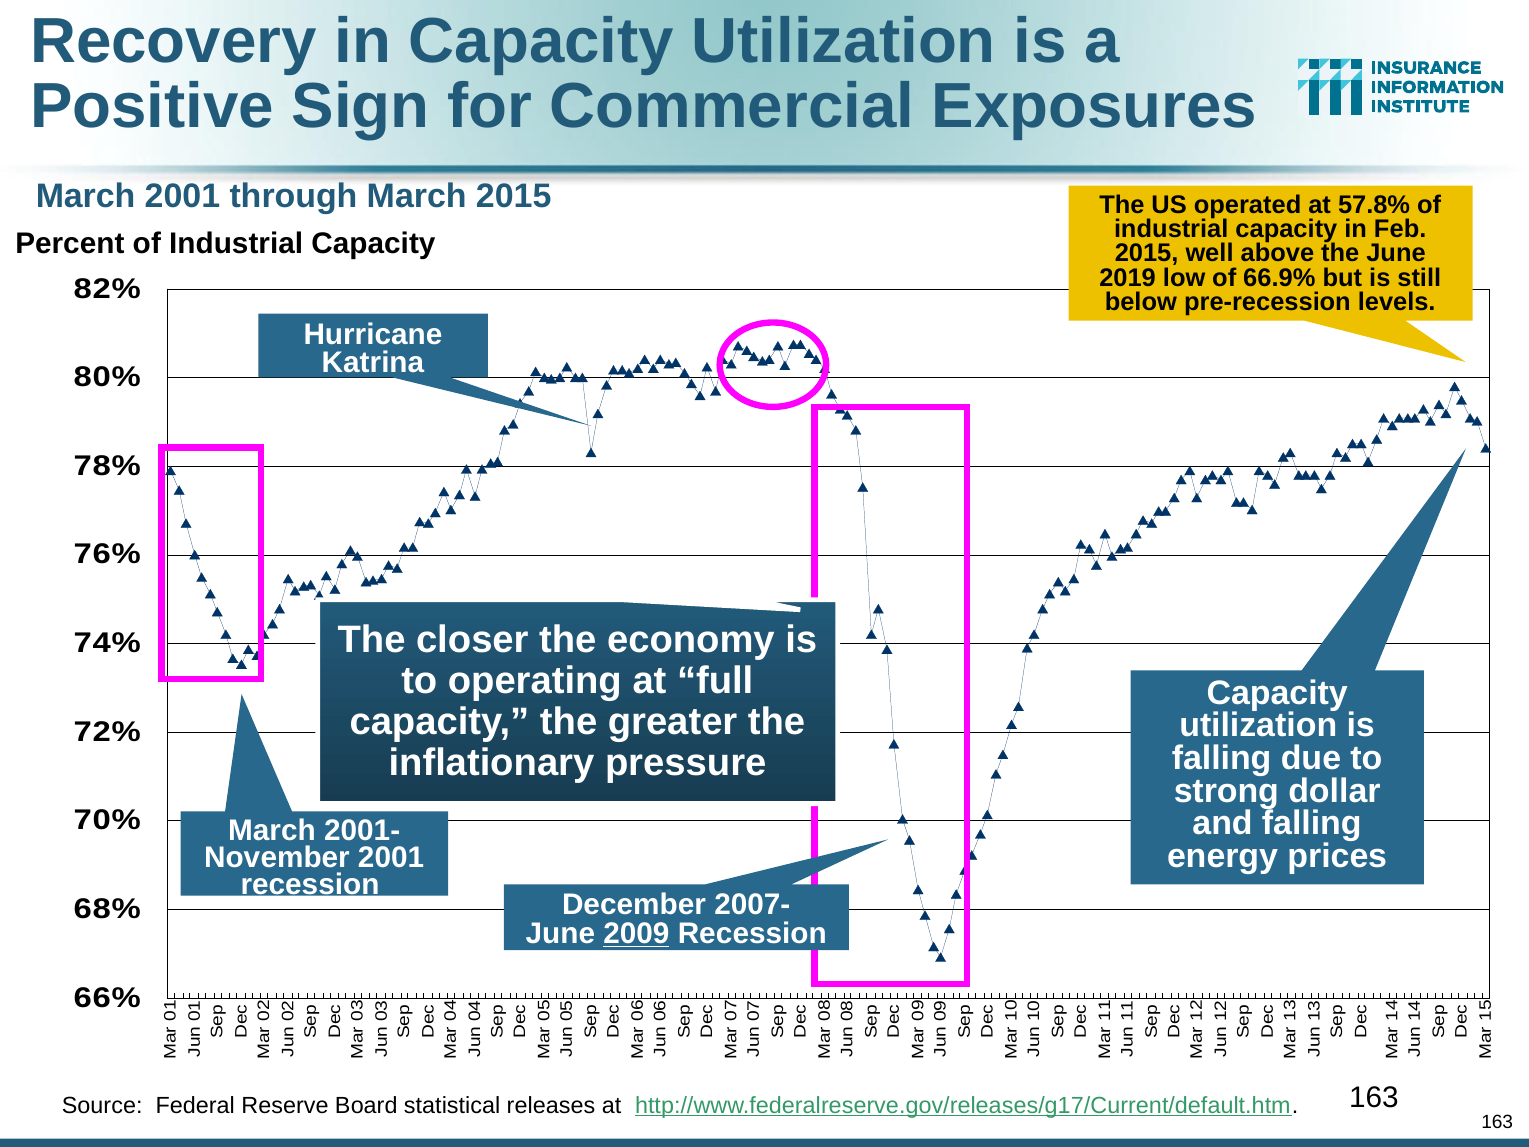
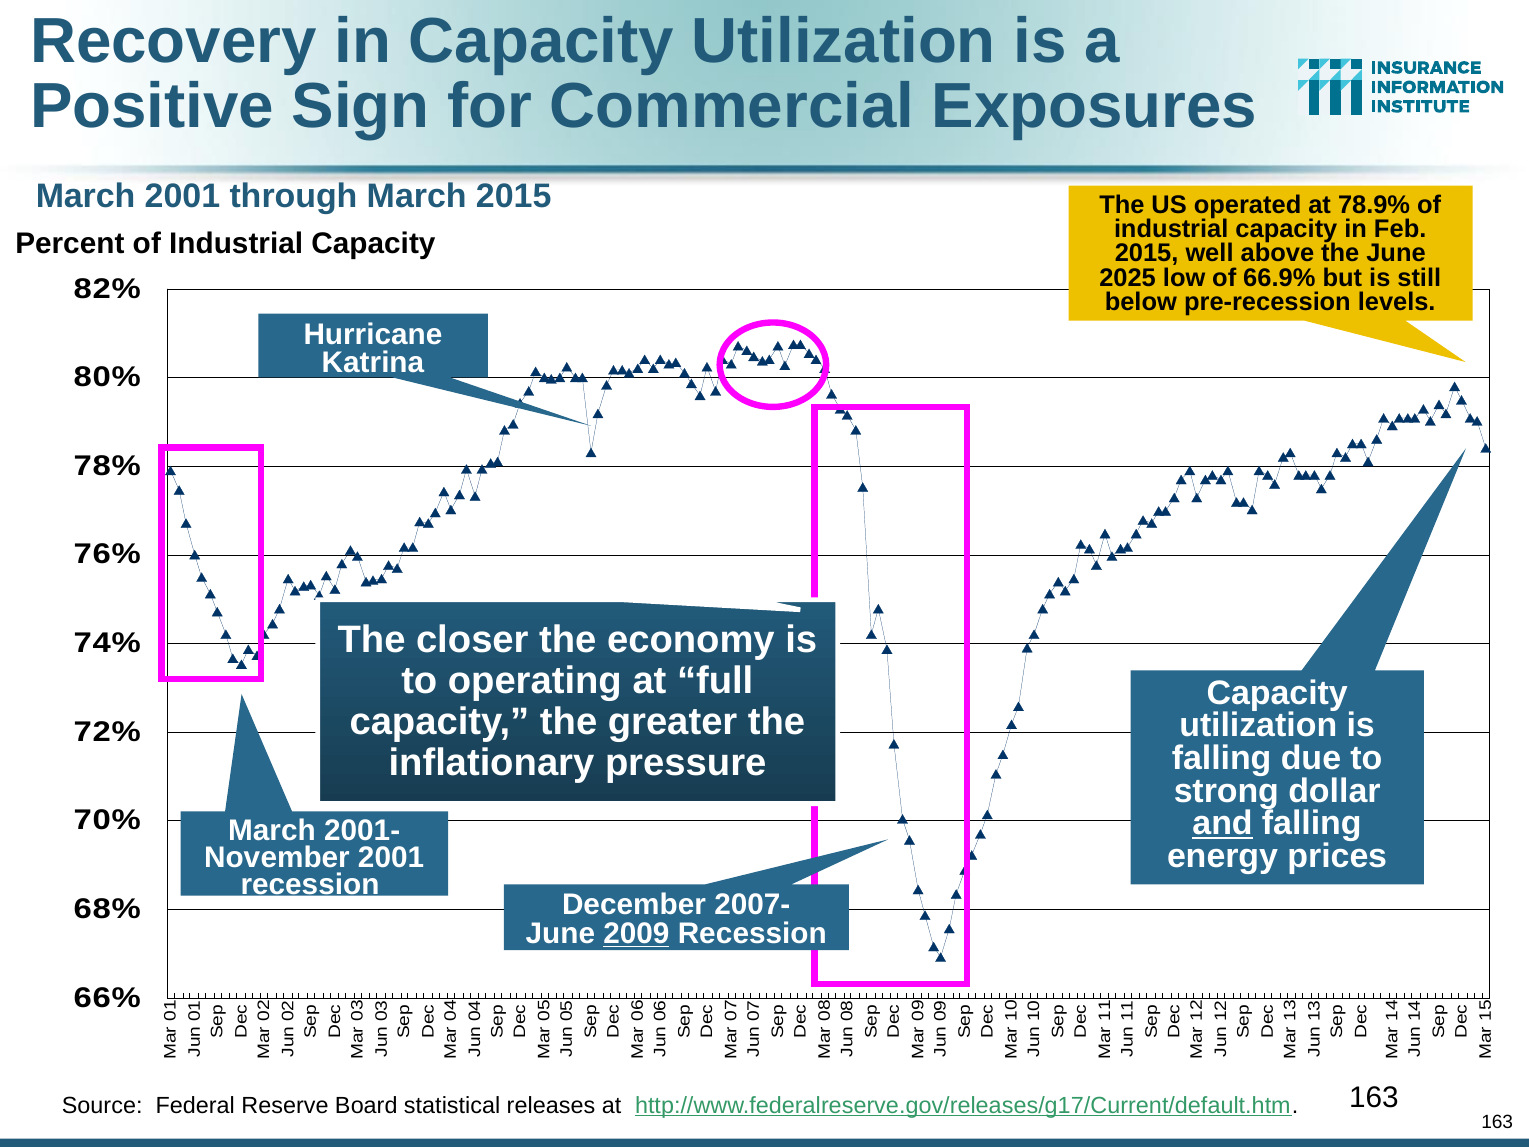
57.8%: 57.8% -> 78.9% (1374, 205)
2019: 2019 -> 2025 (1128, 278)
and underline: none -> present (1223, 823)
